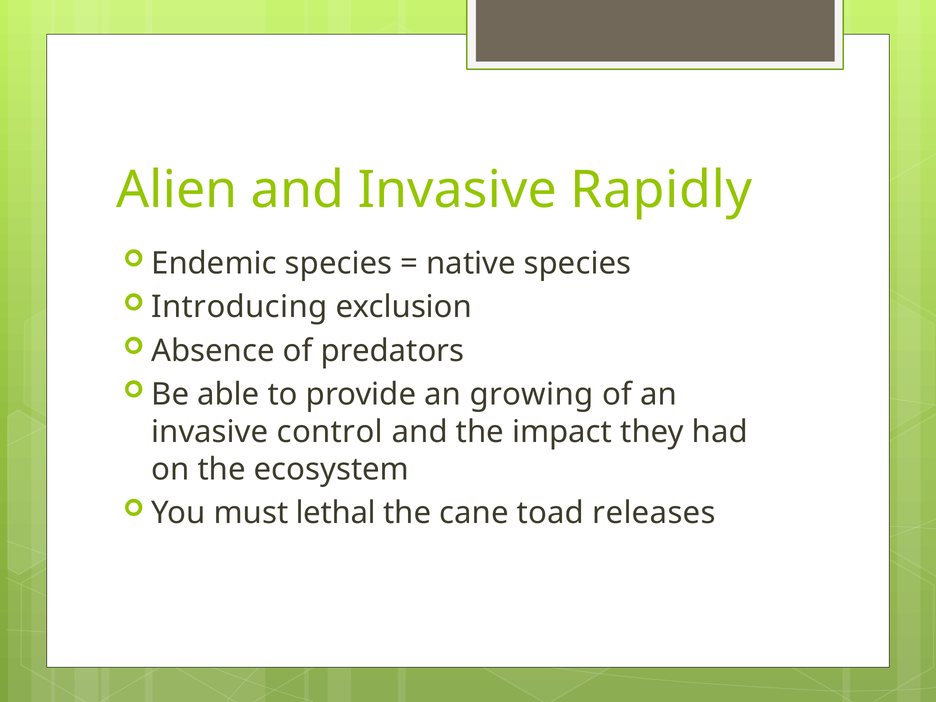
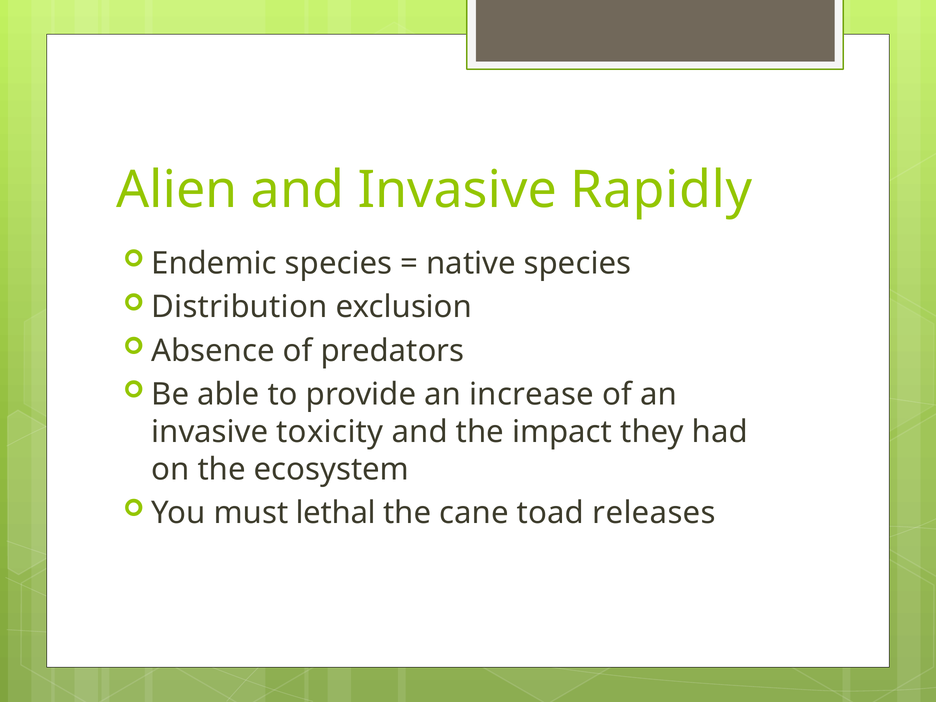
Introducing: Introducing -> Distribution (239, 307)
growing: growing -> increase (532, 394)
control: control -> toxicity (330, 432)
